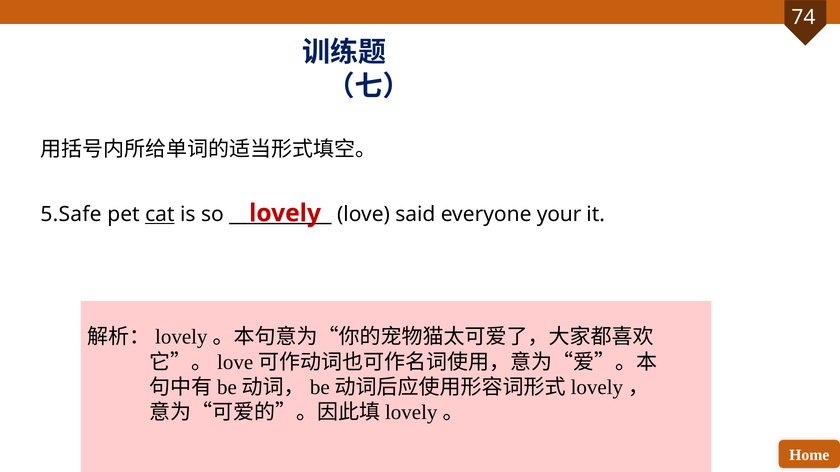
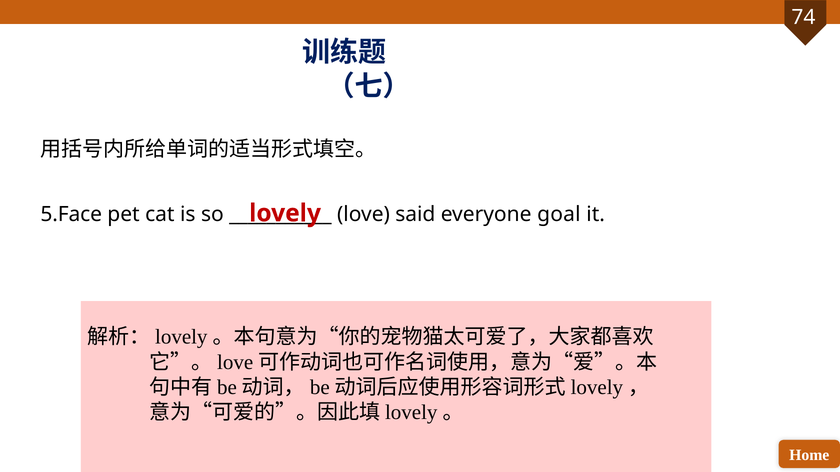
5.Safe: 5.Safe -> 5.Face (71, 215)
cat underline: present -> none (160, 215)
your: your -> goal (559, 215)
